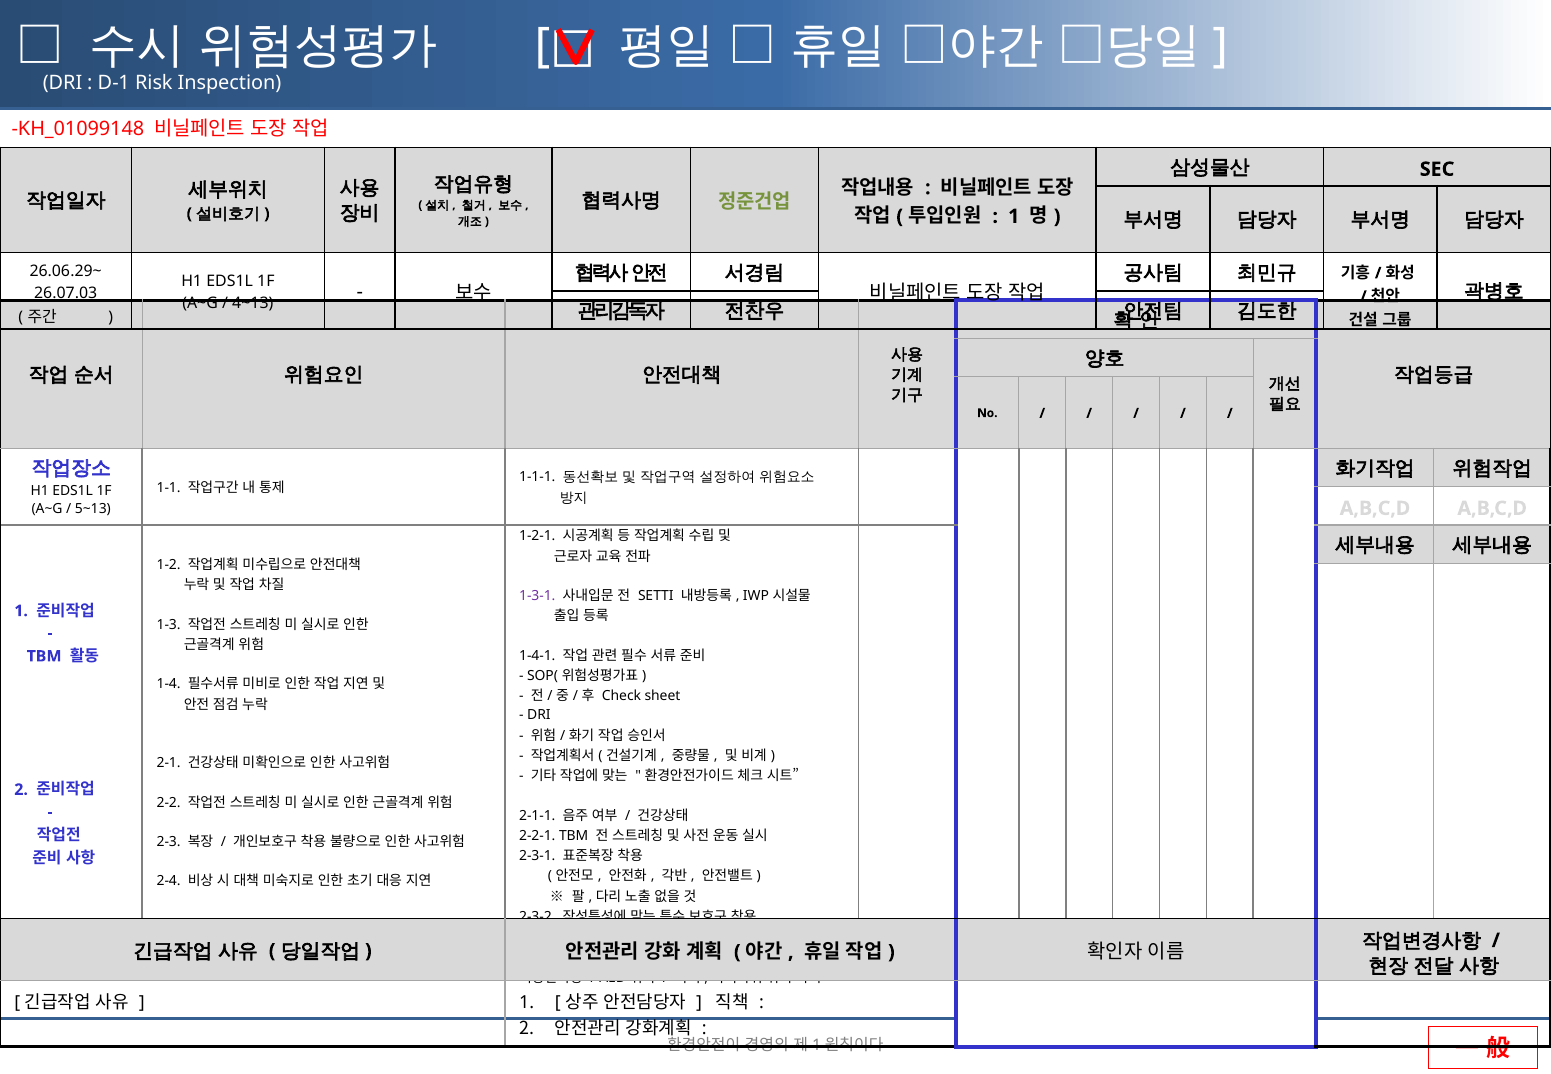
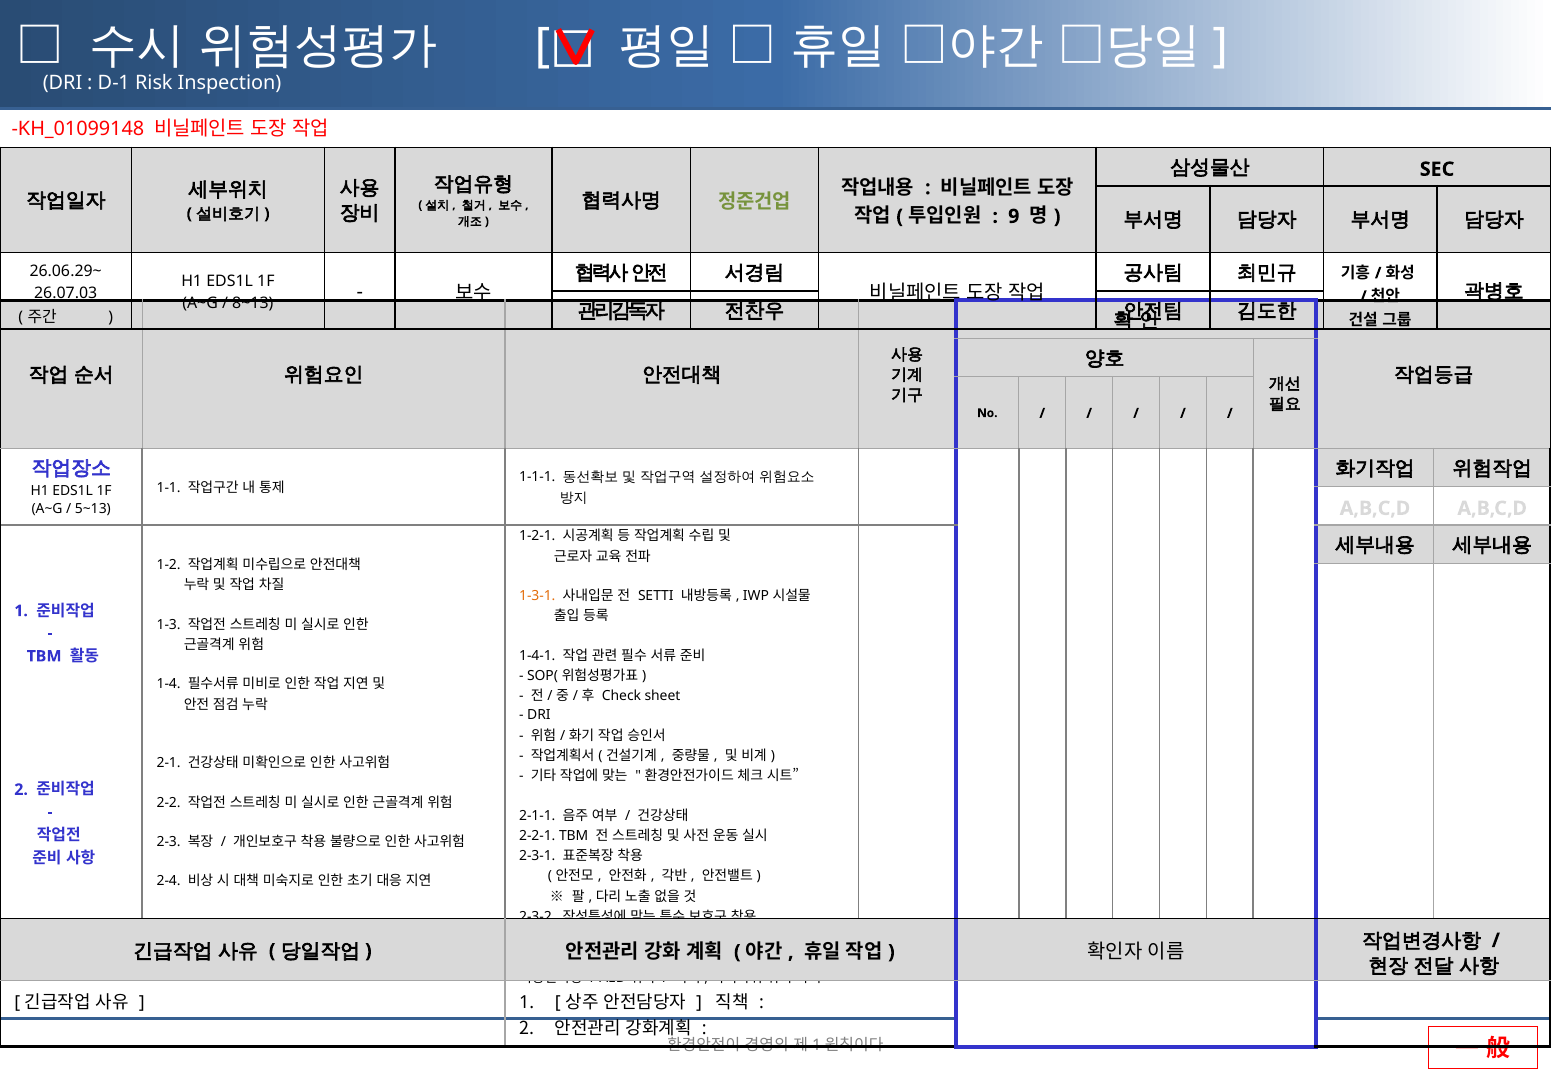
1: 1 -> 9 (1014, 216)
4~13: 4~13 -> 8~13 (253, 303)
1-3-1 colour: purple -> orange (537, 596)
